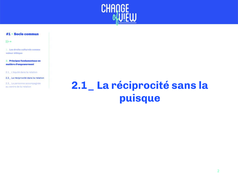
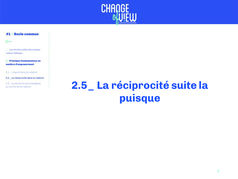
2.1_: 2.1_ -> 2.5_ (83, 85)
sans: sans -> suite (184, 85)
